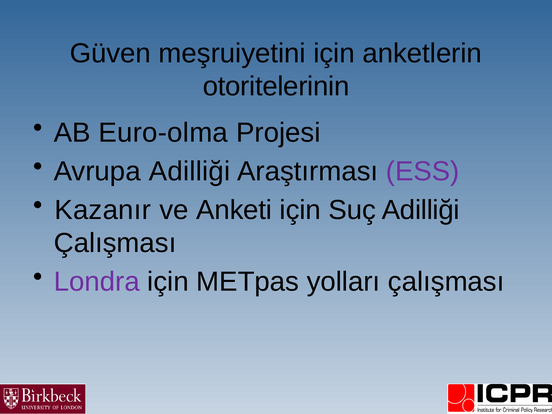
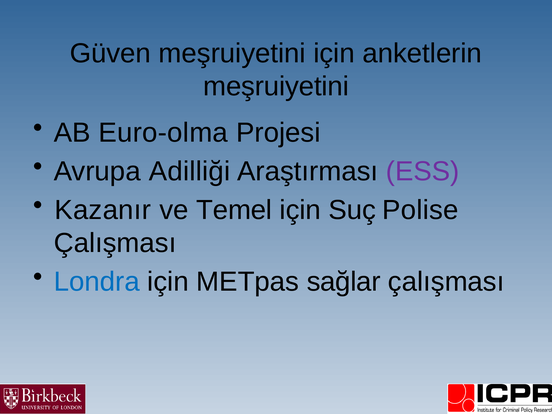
otoritelerinin: otoritelerinin -> meşruiyetini (276, 86)
Anketi: Anketi -> Temel (234, 210)
Suç Adilliği: Adilliği -> Polise (420, 210)
Londra colour: purple -> blue (97, 282)
yolları: yolları -> sağlar (344, 282)
